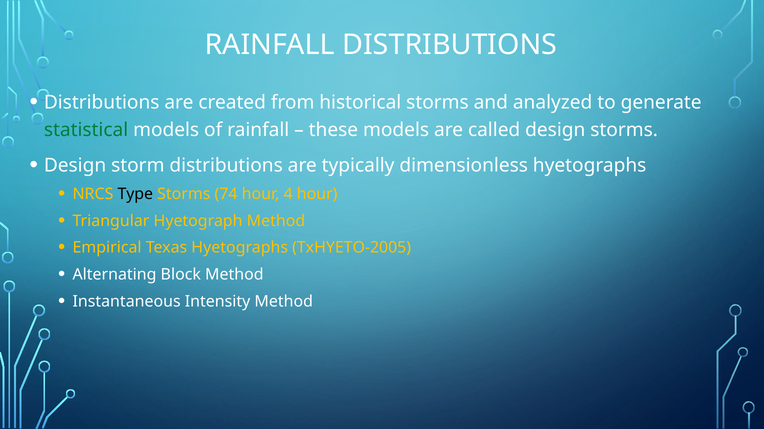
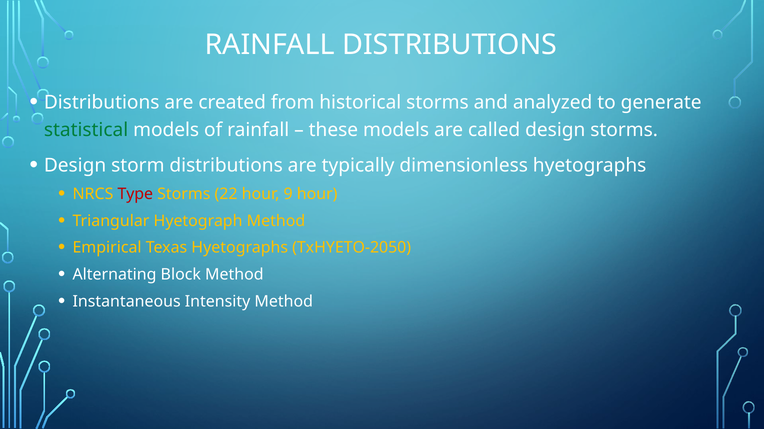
Type colour: black -> red (135, 194)
74: 74 -> 22 (226, 194)
4: 4 -> 9 (288, 194)
TxHYETO-2005: TxHYETO-2005 -> TxHYETO-2050 (352, 248)
